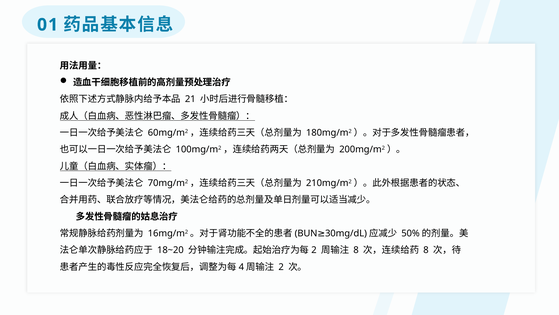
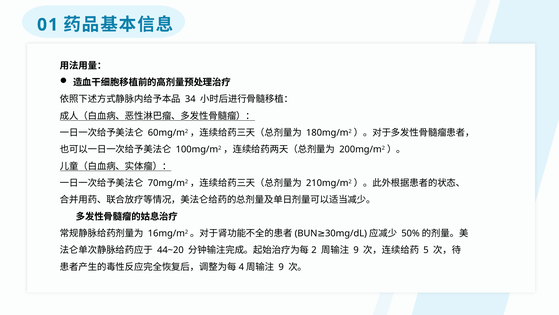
21: 21 -> 34 (190, 99)
18~20: 18~20 -> 44~20 (170, 250)
8: 8 -> 9 (356, 250)
8: 8 -> 5 (426, 250)
2: 2 -> 9 (281, 267)
